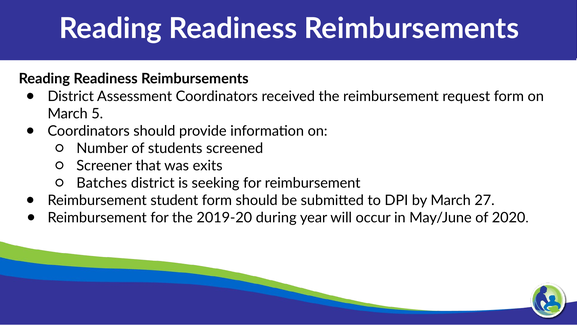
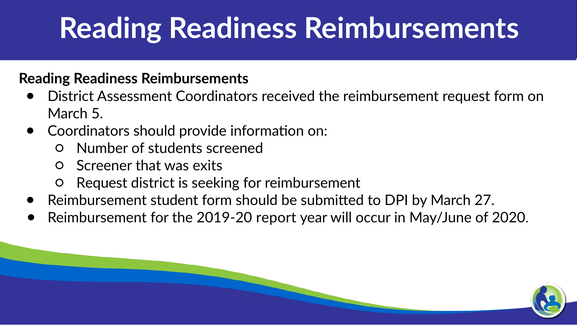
Batches: Batches -> Request (102, 183)
during: during -> report (276, 217)
